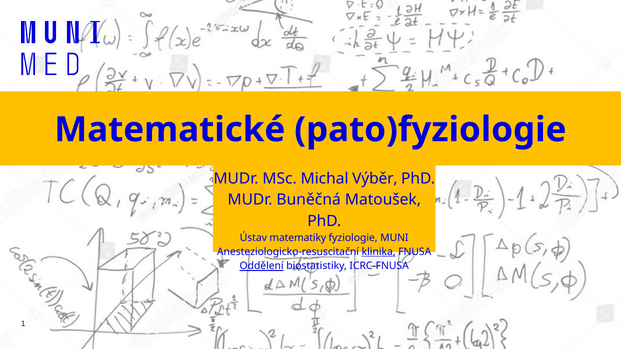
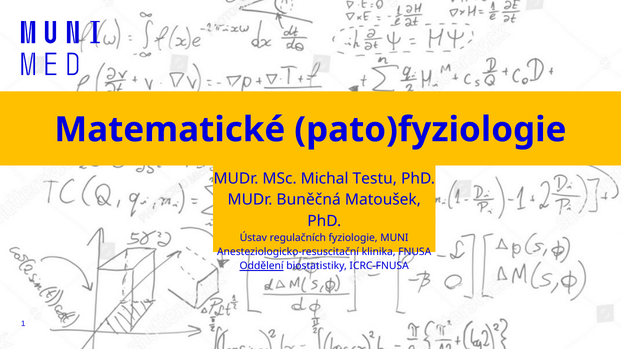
Výběr: Výběr -> Testu (375, 179)
matematiky: matematiky -> regulačních (298, 238)
klinika underline: present -> none (379, 252)
